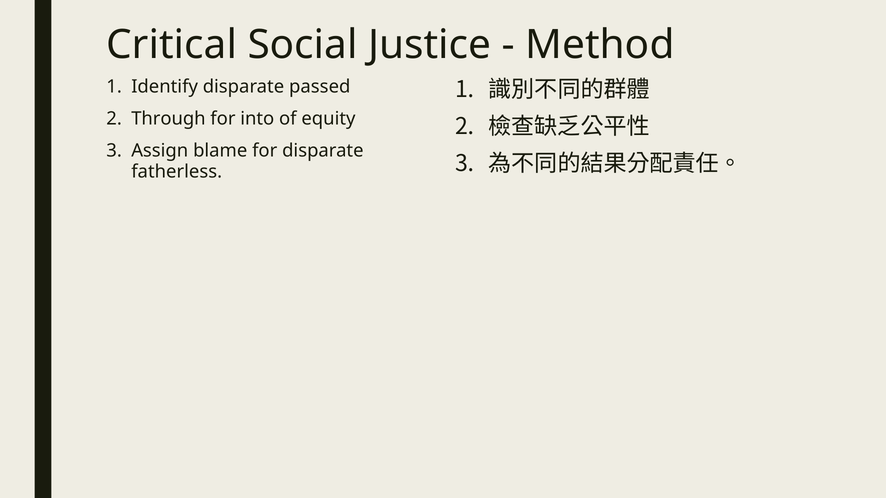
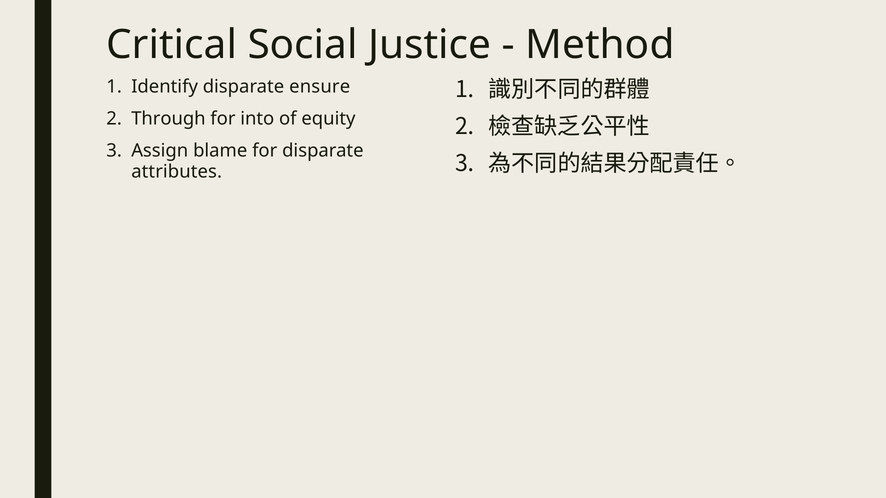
passed: passed -> ensure (320, 87)
fatherless: fatherless -> attributes (177, 172)
